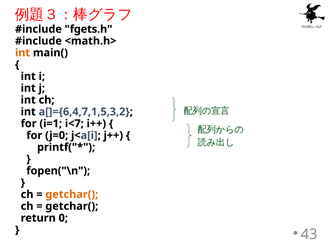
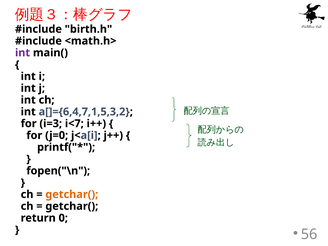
fgets.h: fgets.h -> birth.h (88, 29)
int colour: orange -> purple (23, 53)
i=1: i=1 -> i=3 (51, 124)
43: 43 -> 56 (309, 234)
